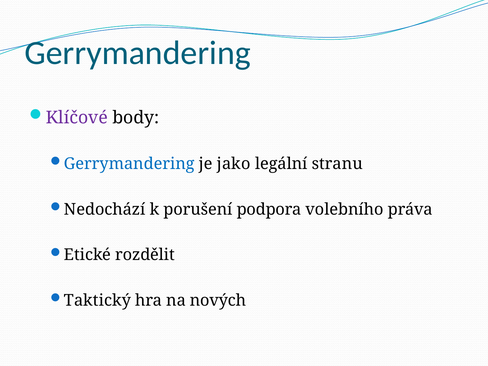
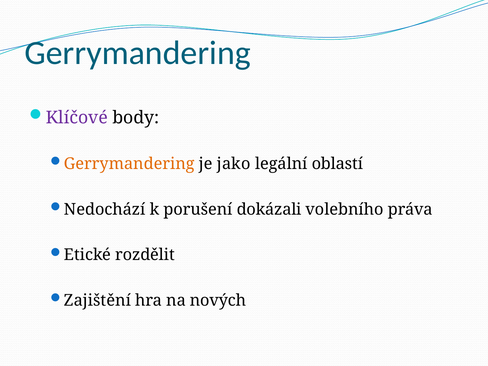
Gerrymandering colour: blue -> orange (129, 164)
stranu: stranu -> oblastí (337, 164)
podpora: podpora -> dokázali (269, 209)
Taktický: Taktický -> Zajištění (97, 300)
